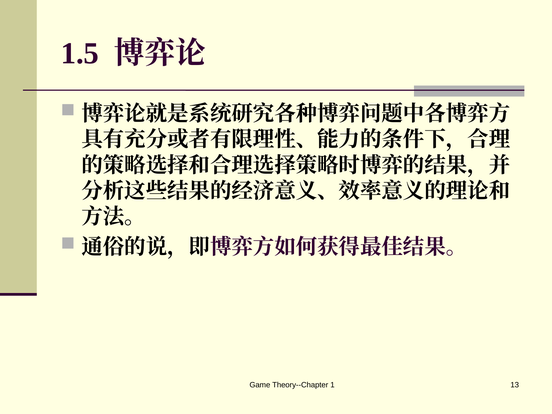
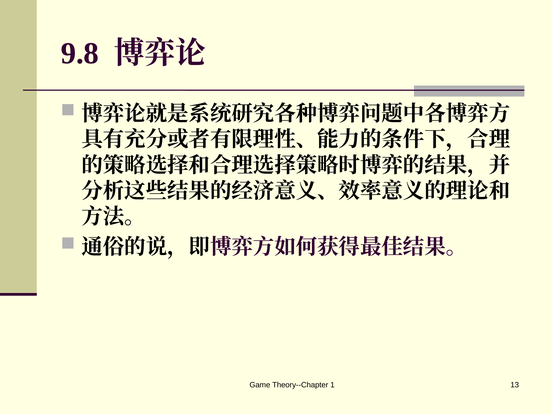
1.5: 1.5 -> 9.8 (80, 53)
